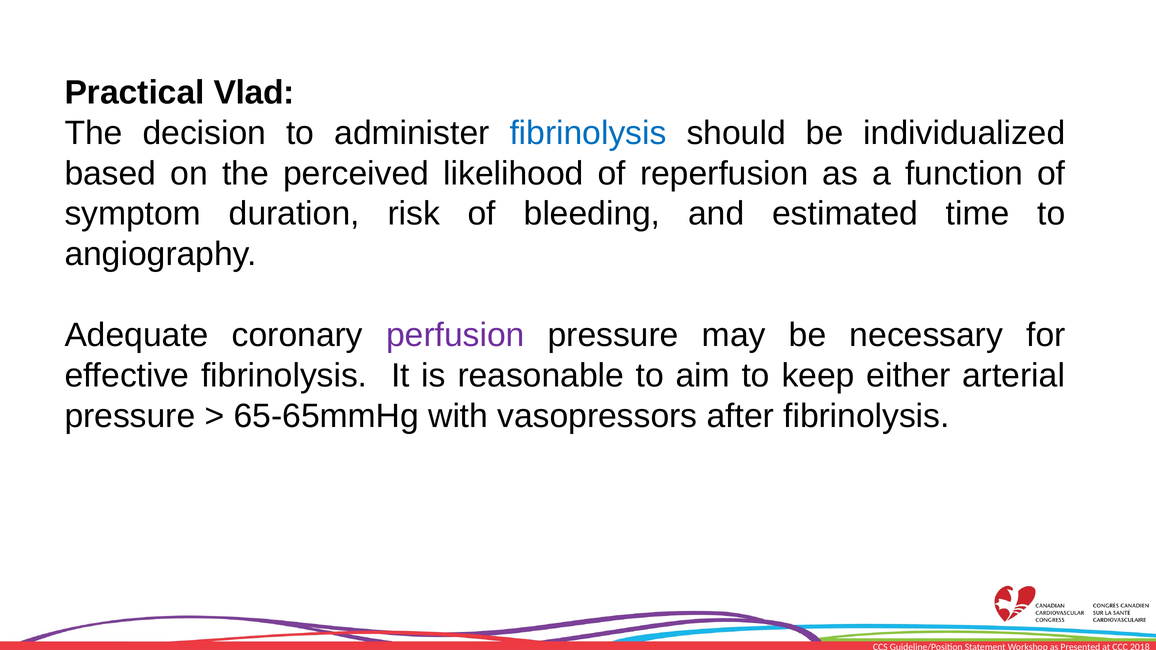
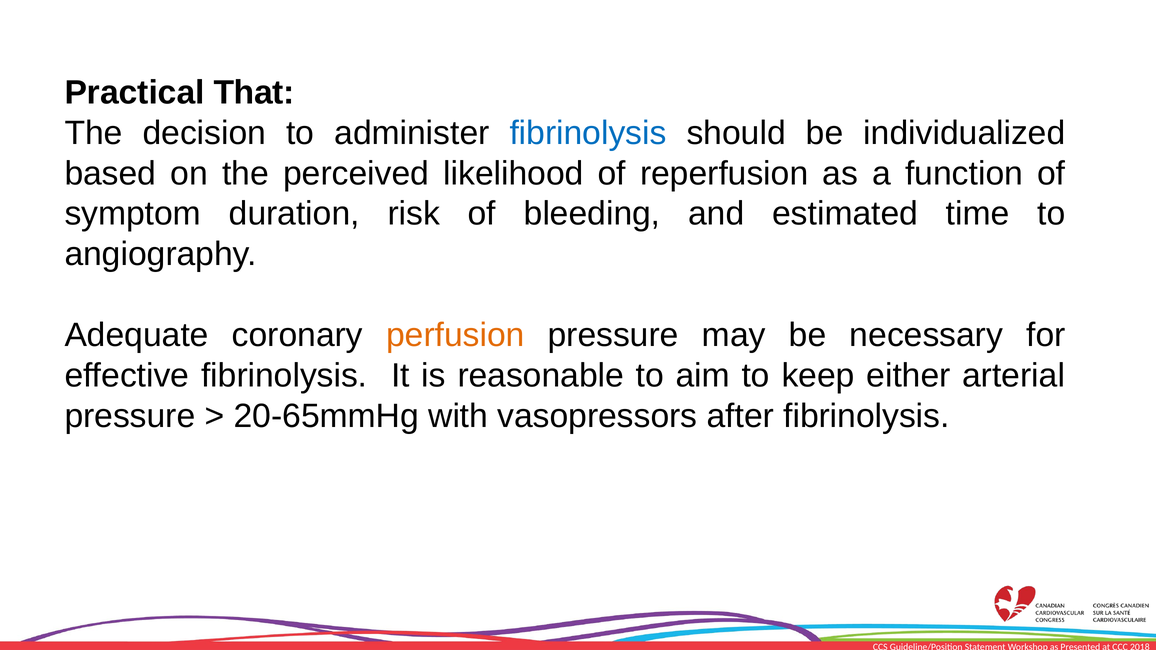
Vlad: Vlad -> That (254, 93)
perfusion colour: purple -> orange (455, 335)
65-65mmHg: 65-65mmHg -> 20-65mmHg (326, 416)
